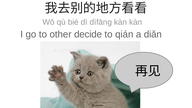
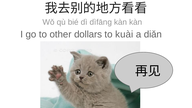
decide: decide -> dollars (88, 34)
qián: qián -> kuài (124, 34)
